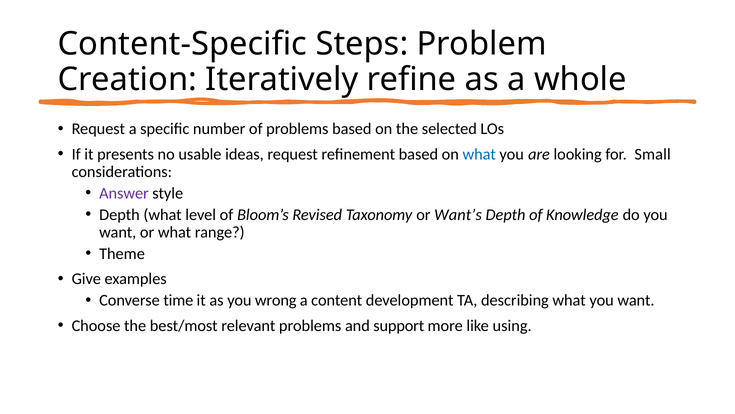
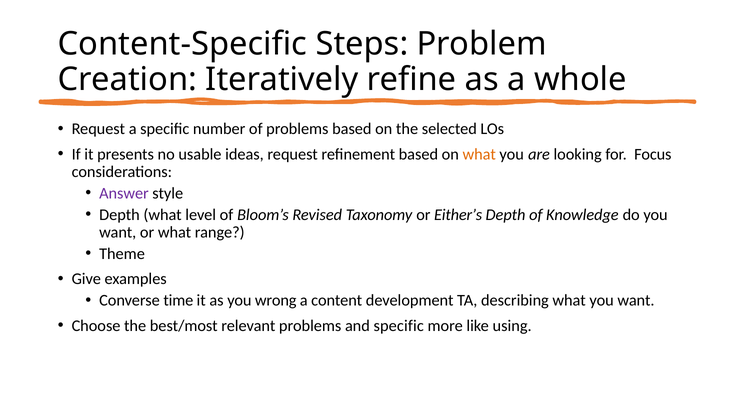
what colour: blue -> orange (479, 154)
Small: Small -> Focus (653, 154)
Want’s: Want’s -> Either’s (458, 214)
and support: support -> specific (399, 325)
